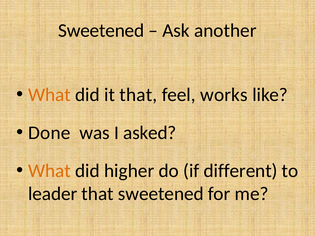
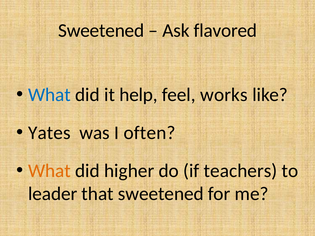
another: another -> flavored (225, 30)
What colour: orange -> blue (49, 95)
it that: that -> help (138, 95)
Done: Done -> Yates (49, 133)
asked: asked -> often (150, 133)
different: different -> teachers (240, 171)
